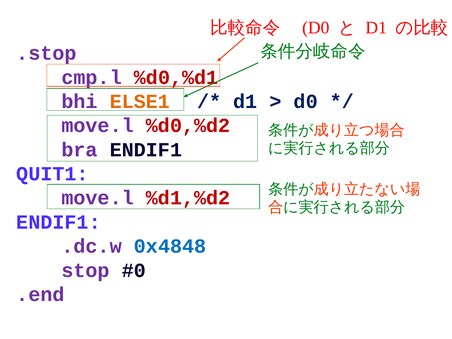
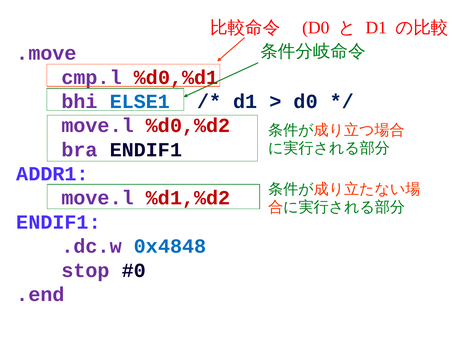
.stop: .stop -> .move (46, 53)
ELSE1 colour: orange -> blue (140, 102)
QUIT1: QUIT1 -> ADDR1 (52, 174)
